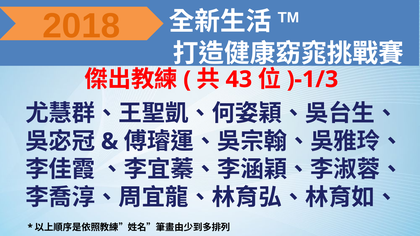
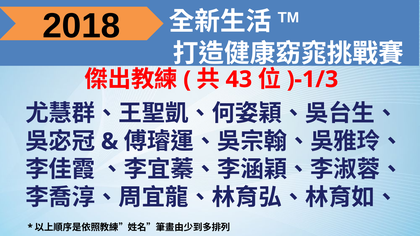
2018 colour: orange -> black (81, 26)
